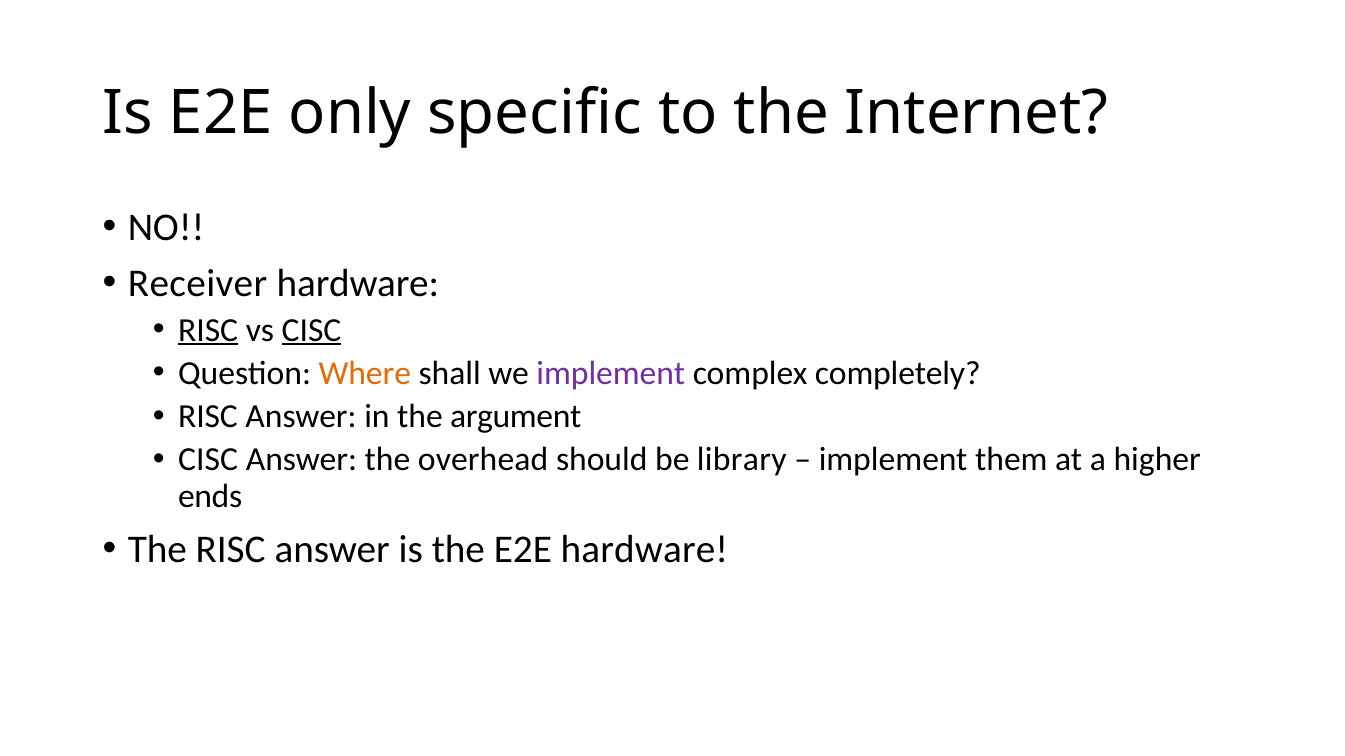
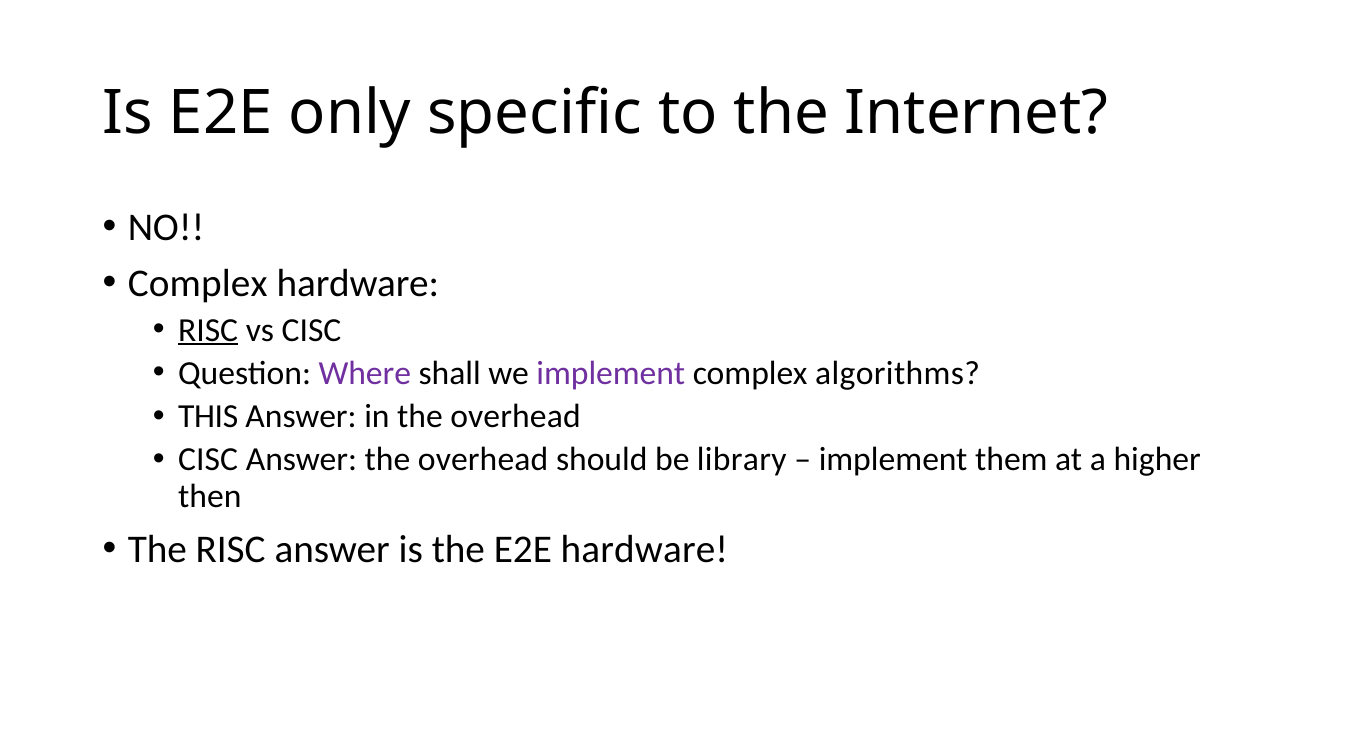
Receiver: Receiver -> Complex (198, 284)
CISC underline: present -> none (312, 330)
Where colour: orange -> purple (365, 373)
completely: completely -> algorithms (898, 373)
RISC: RISC -> THIS (208, 417)
in the argument: argument -> overhead (516, 417)
ends: ends -> then (210, 496)
